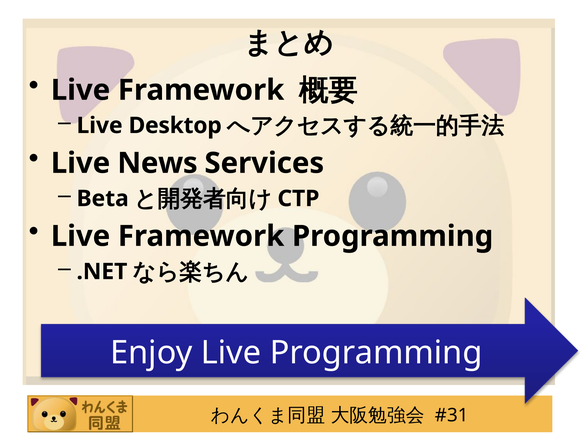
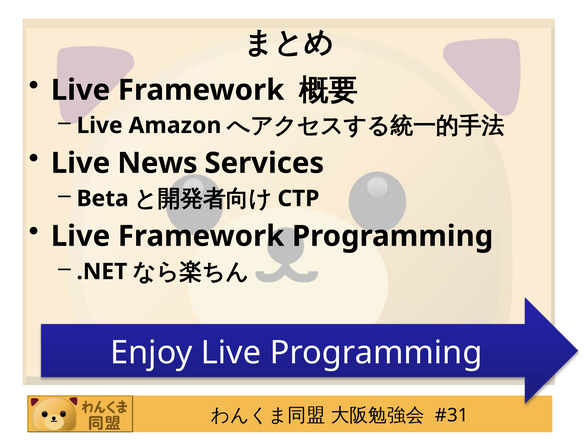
Desktop: Desktop -> Amazon (175, 126)
